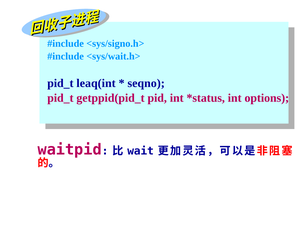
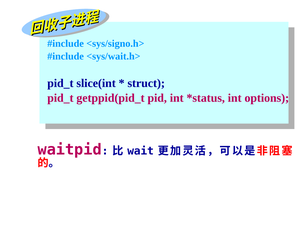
leaq(int: leaq(int -> slice(int (96, 83)
seqno: seqno -> struct (146, 83)
